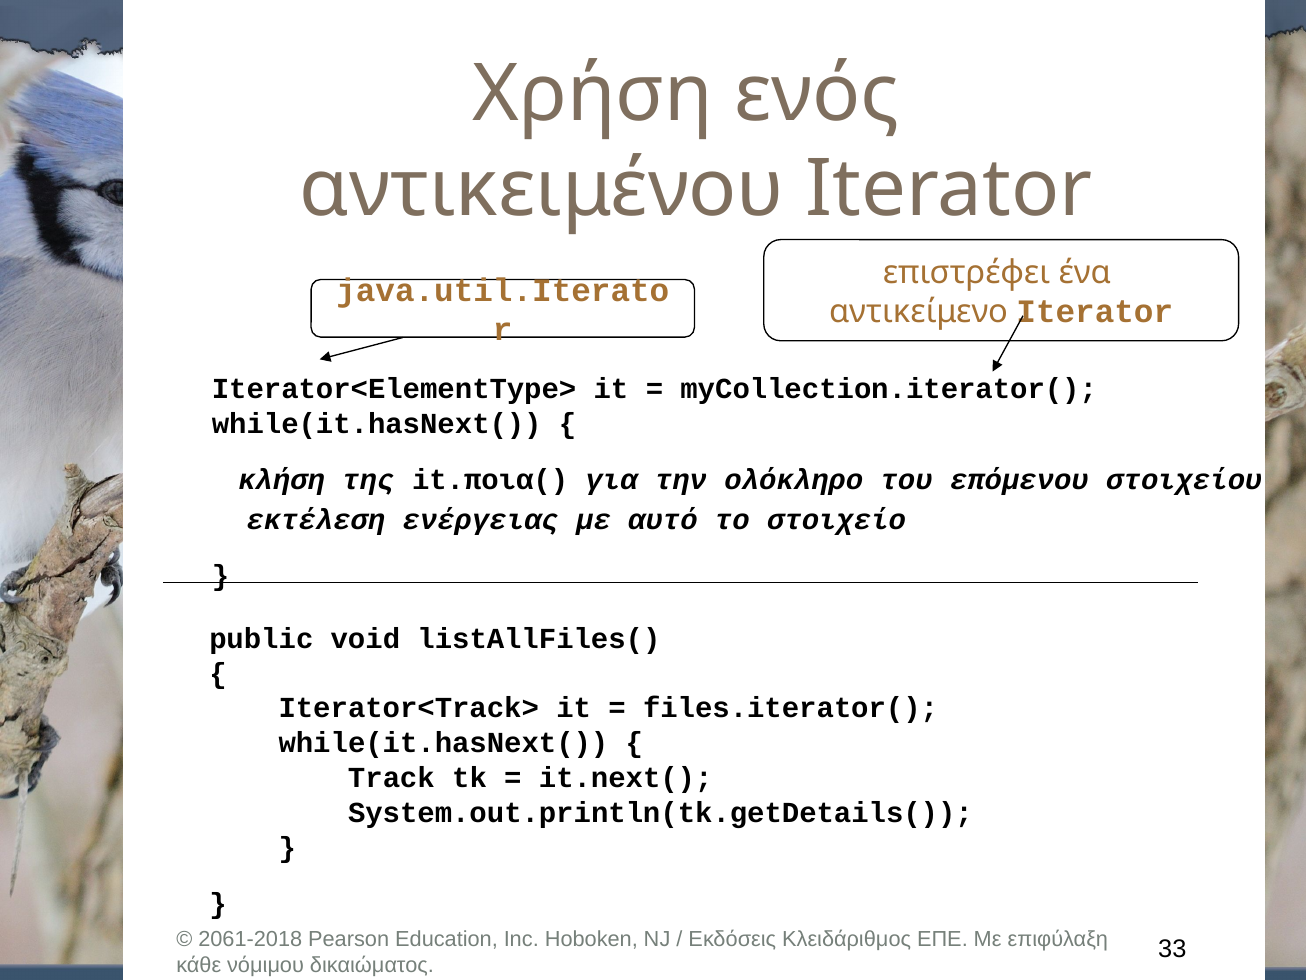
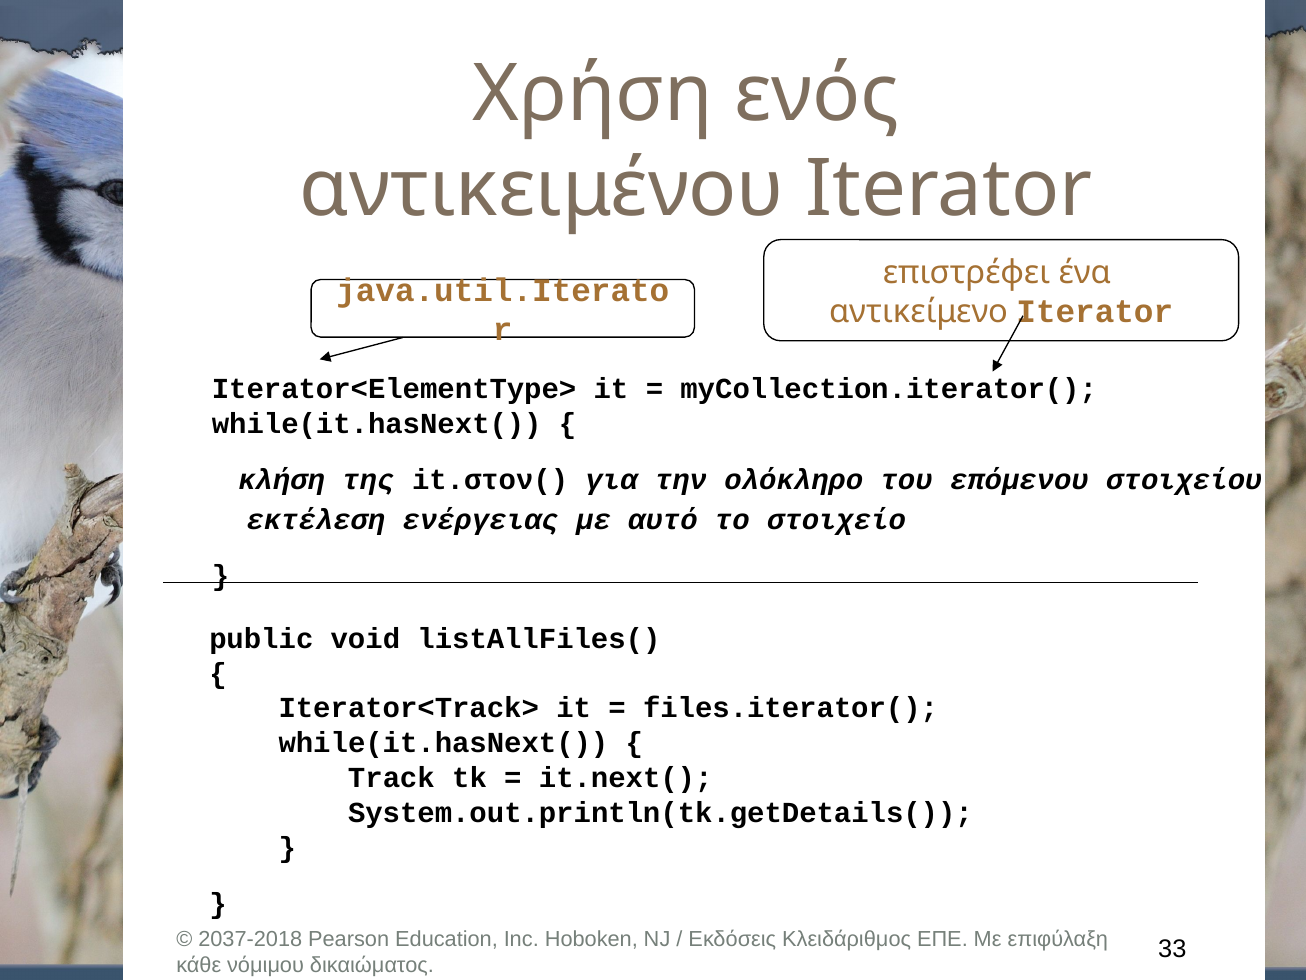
it.ποια(: it.ποια( -> it.στον( (490, 480)
2061-2018: 2061-2018 -> 2037-2018 (250, 939)
